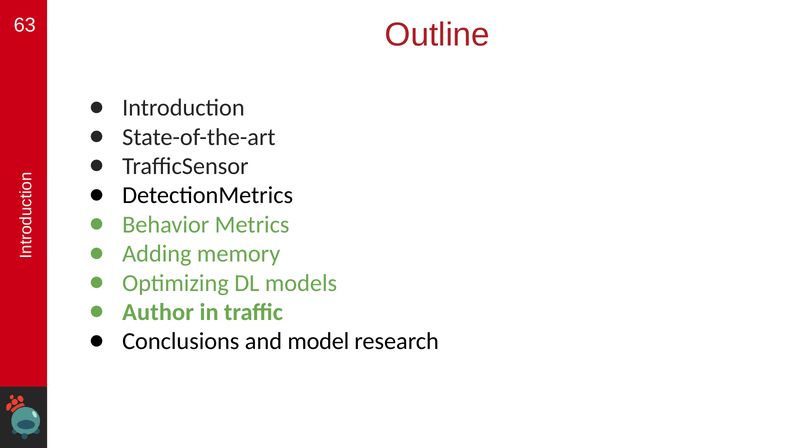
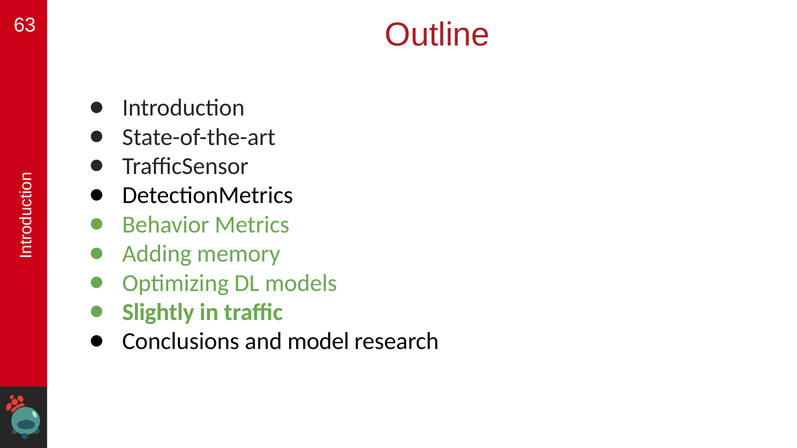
Author: Author -> Slightly (158, 312)
